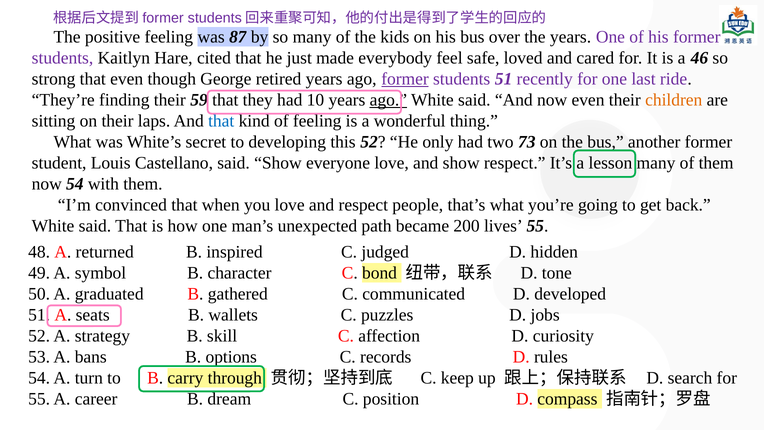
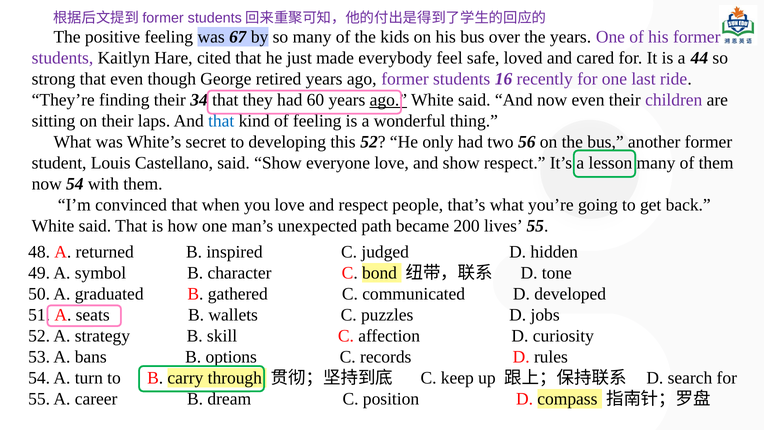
87: 87 -> 67 (238, 37)
46: 46 -> 44 (699, 58)
former underline: present -> none (405, 79)
students 51: 51 -> 16 (504, 79)
59: 59 -> 34 (199, 100)
10: 10 -> 60 (315, 100)
children colour: orange -> purple (674, 100)
73: 73 -> 56 (527, 142)
